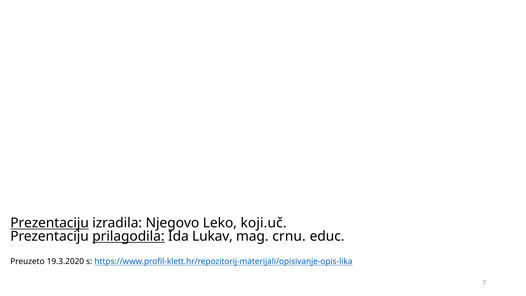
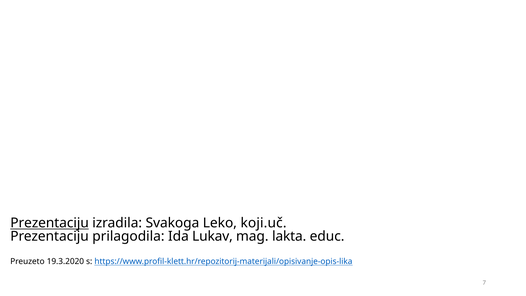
Njegovo: Njegovo -> Svakoga (172, 223)
prilagodila underline: present -> none (128, 236)
crnu: crnu -> lakta (289, 236)
